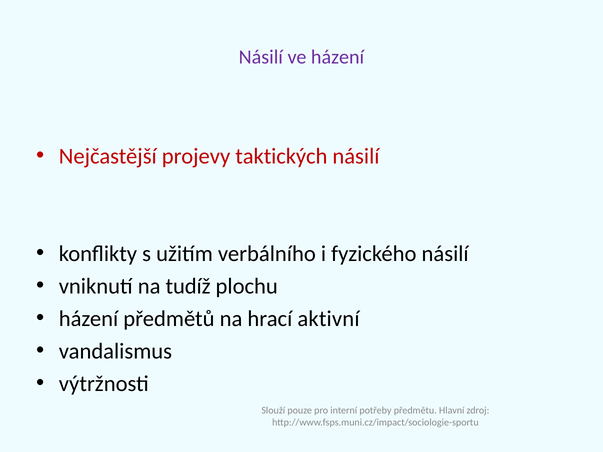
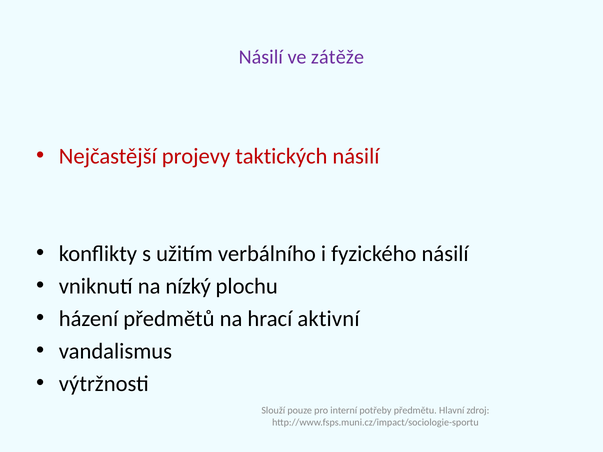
ve házení: házení -> zátěže (337, 57)
tudíž: tudíž -> nízký (188, 286)
